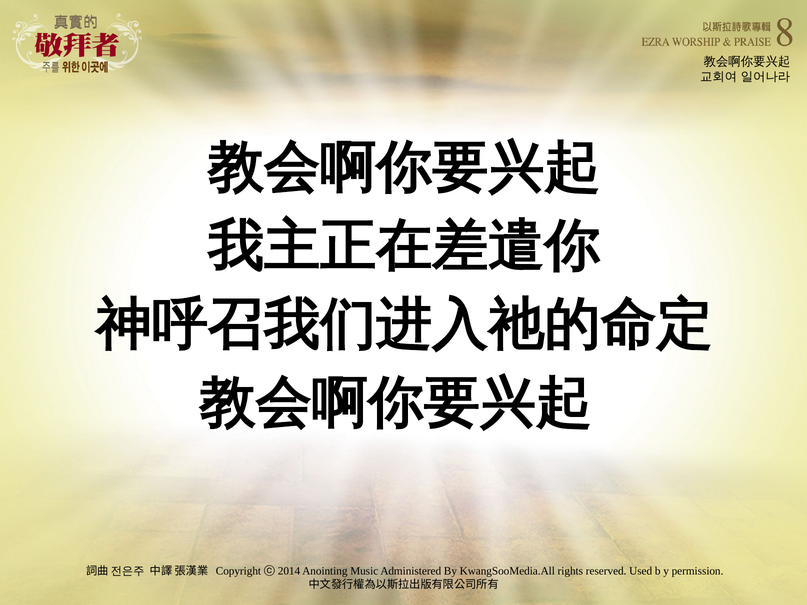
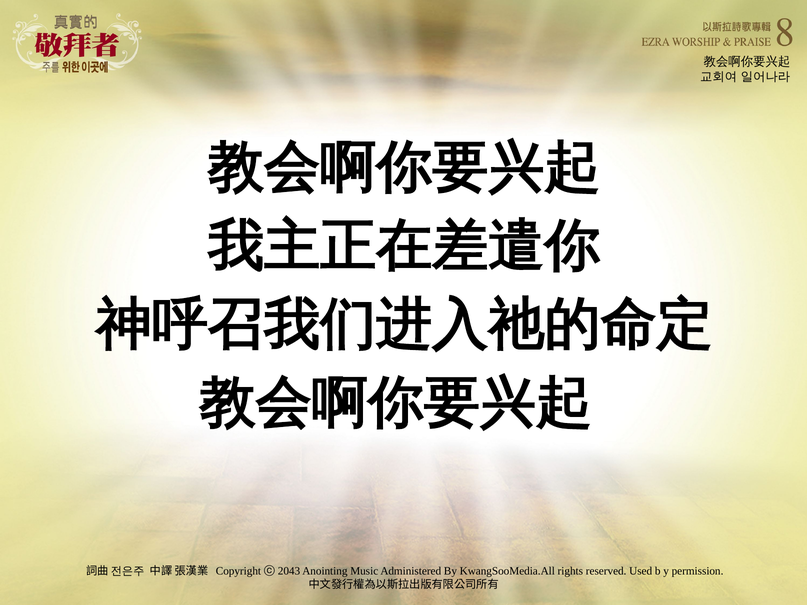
2014: 2014 -> 2043 (289, 571)
